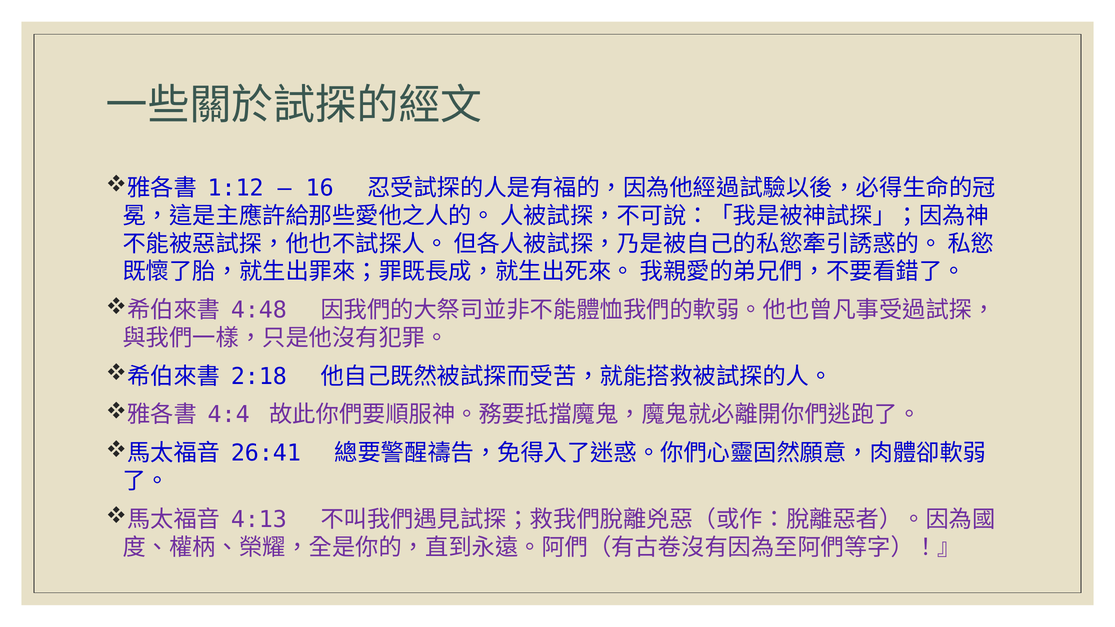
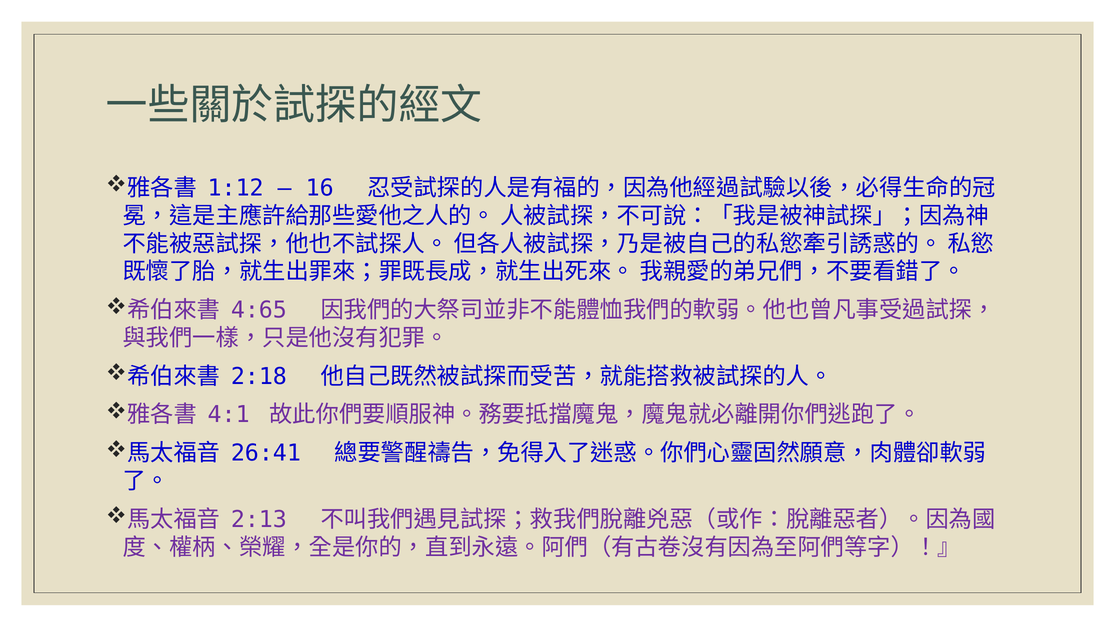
4:48: 4:48 -> 4:65 (259, 310)
4:4: 4:4 -> 4:1 (229, 415)
4:13: 4:13 -> 2:13 (259, 520)
